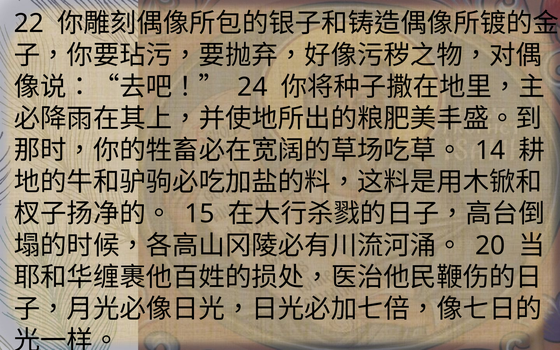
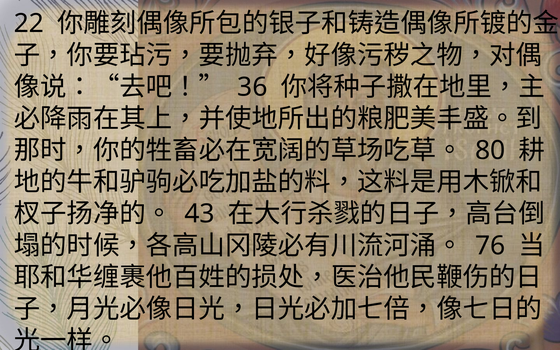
24: 24 -> 36 (252, 87)
14: 14 -> 80 (490, 150)
15: 15 -> 43 (200, 214)
20: 20 -> 76 (490, 246)
